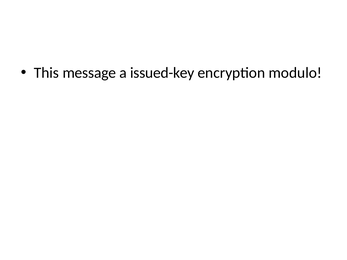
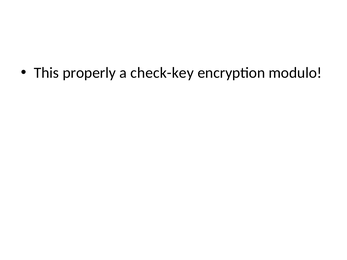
message: message -> properly (89, 73)
issued-key: issued-key -> check-key (162, 73)
